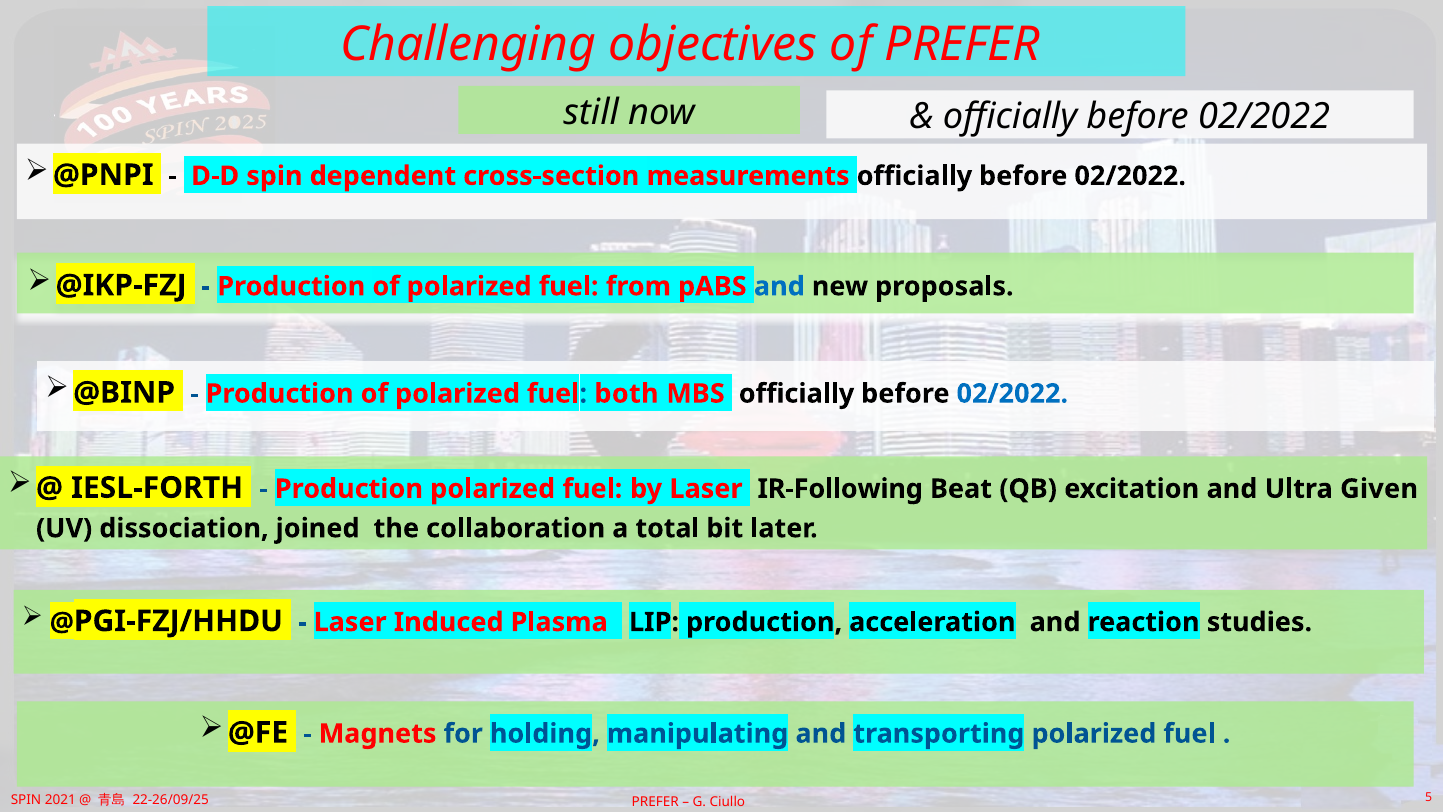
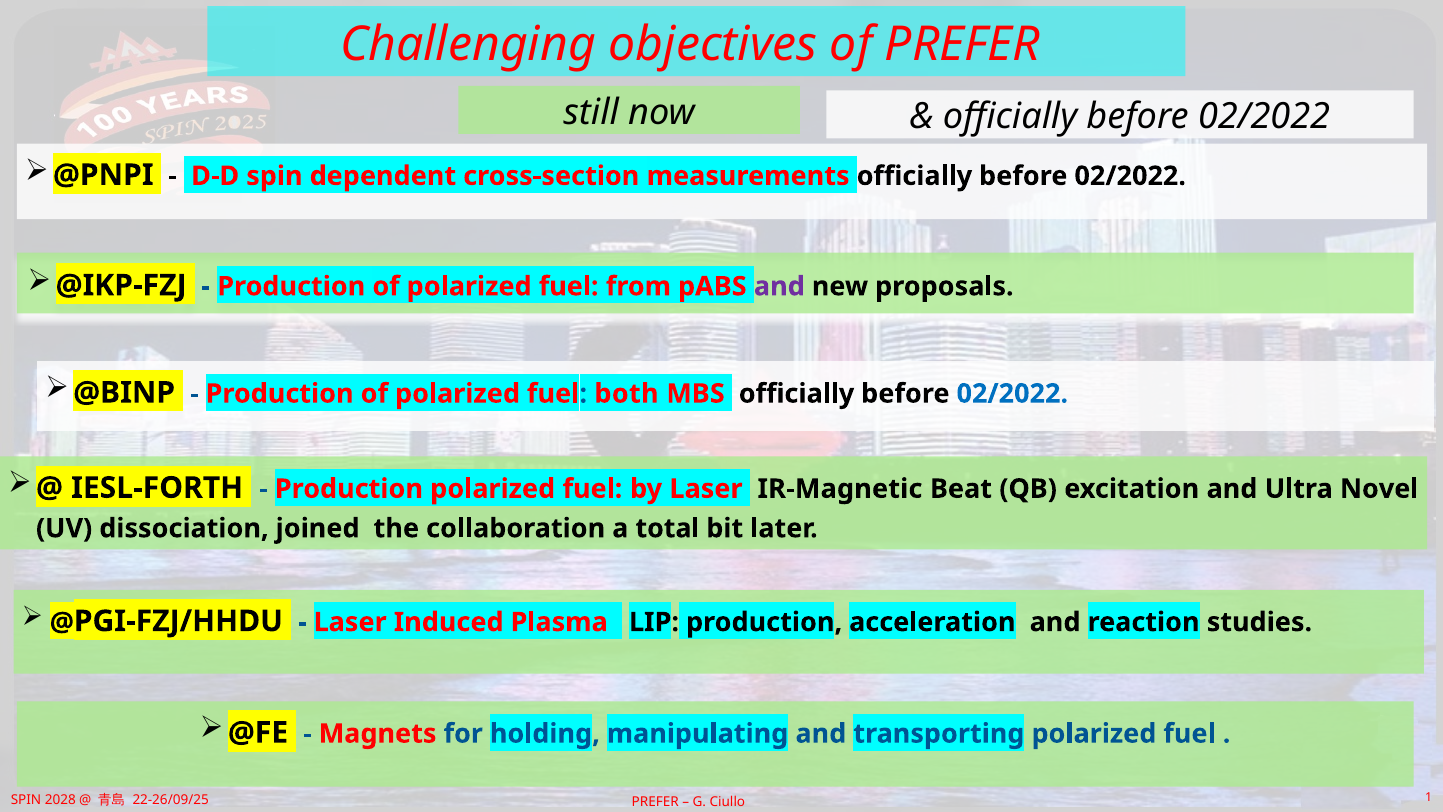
and colour: blue -> purple (779, 286)
IR-Following: IR-Following -> IR-Magnetic (840, 489)
Given: Given -> Novel (1379, 489)
2021: 2021 -> 2028 (60, 800)
5: 5 -> 1 (1429, 797)
